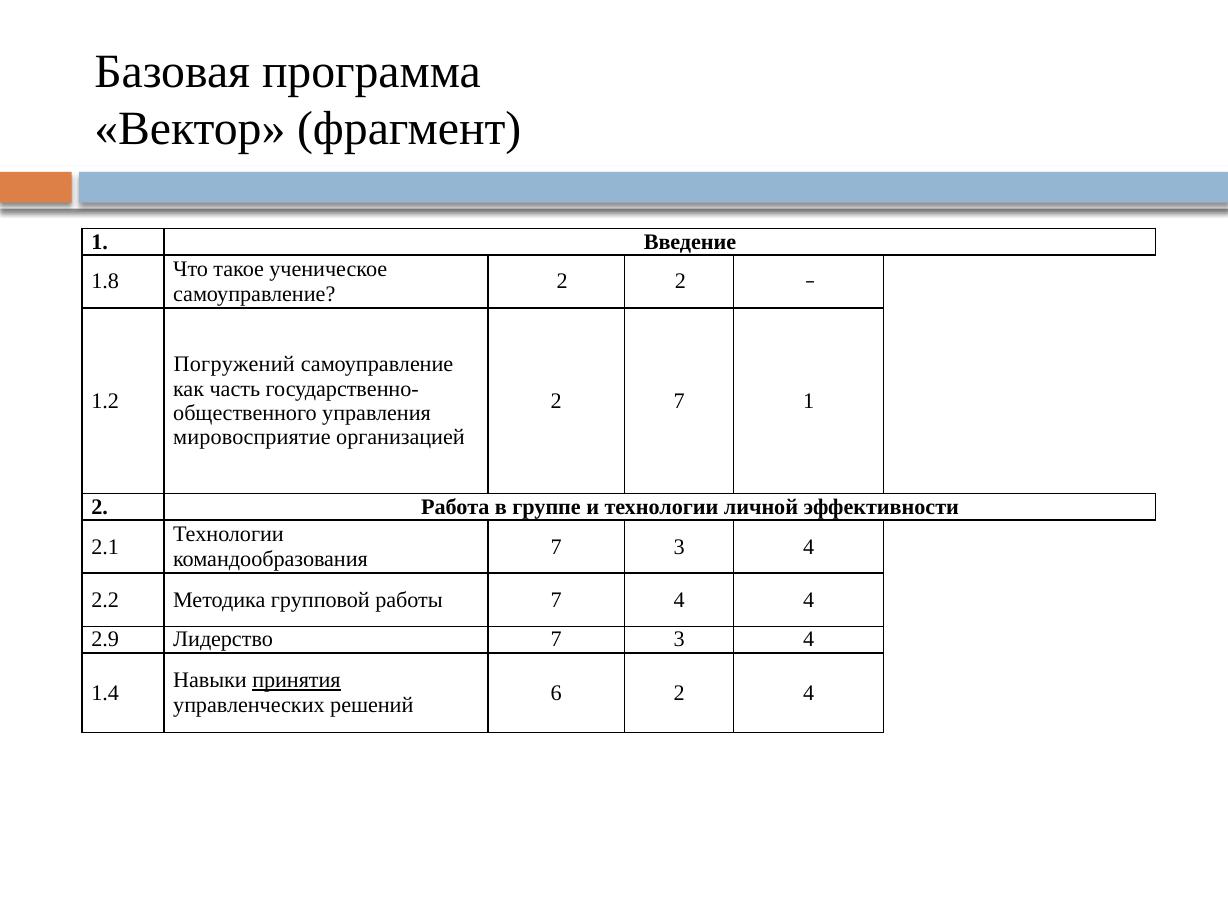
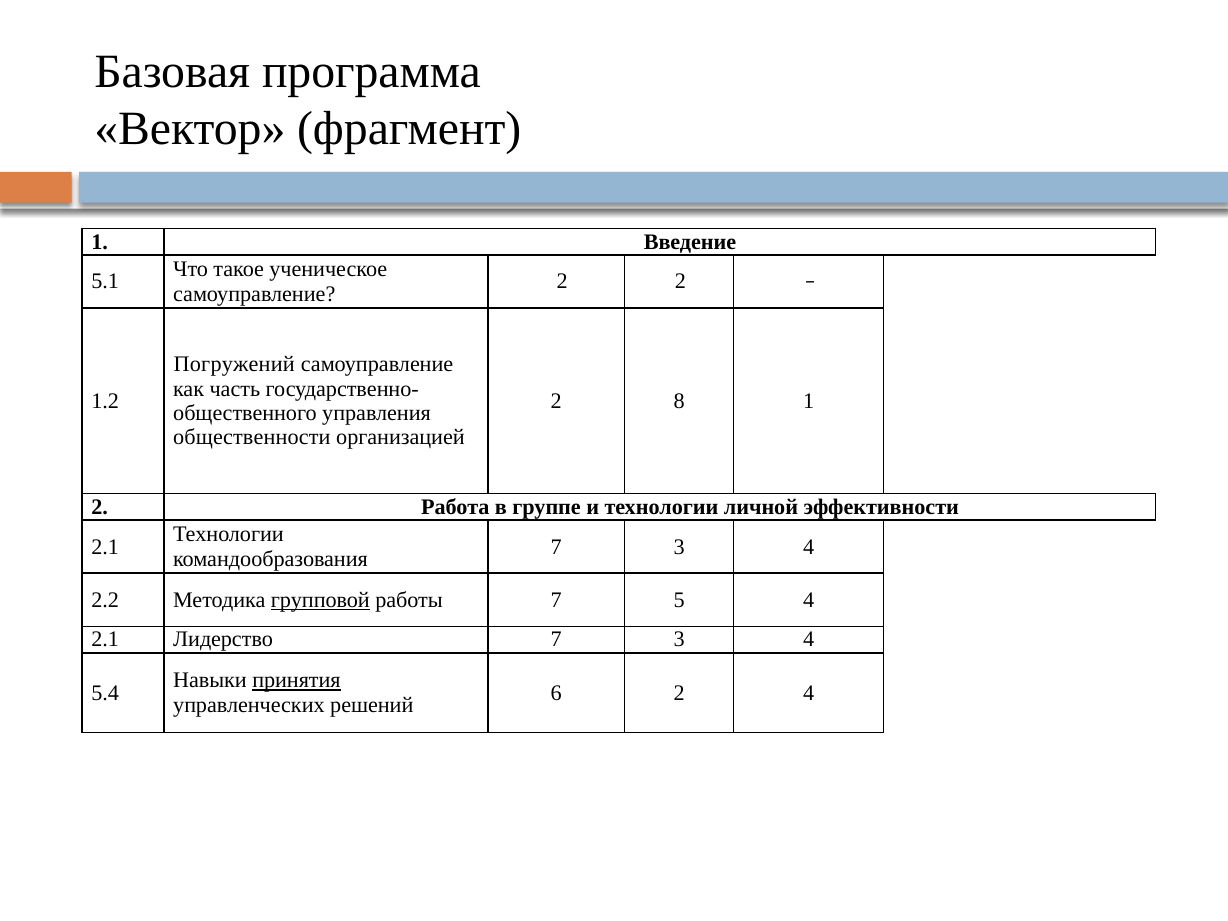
1.8: 1.8 -> 5.1 (105, 281)
2 7: 7 -> 8 (679, 401)
мировосприятие: мировосприятие -> общественности (252, 437)
групповой underline: none -> present (320, 600)
7 4: 4 -> 5 (679, 600)
2.9: 2.9 -> 2.1 (105, 640)
1.4: 1.4 -> 5.4 (105, 693)
